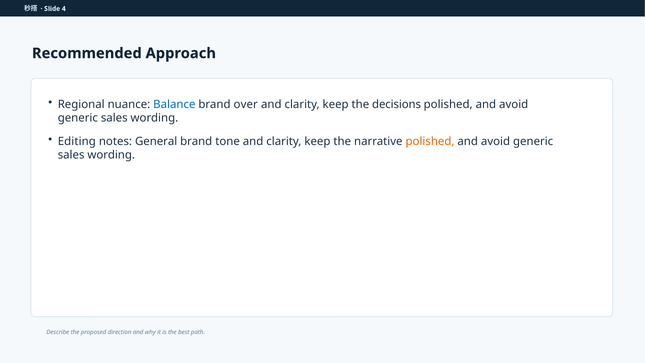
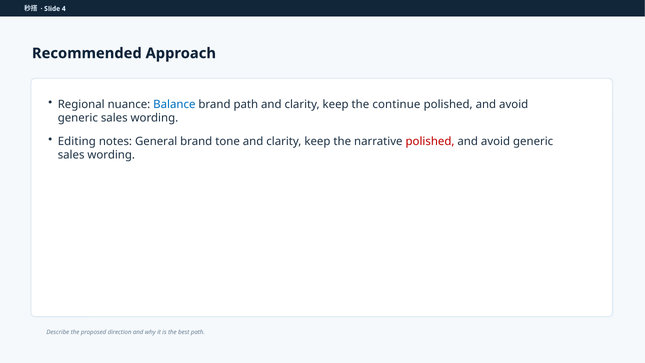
brand over: over -> path (246, 104)
decisions: decisions -> continue (396, 104)
polished colour: orange -> red (430, 141)
